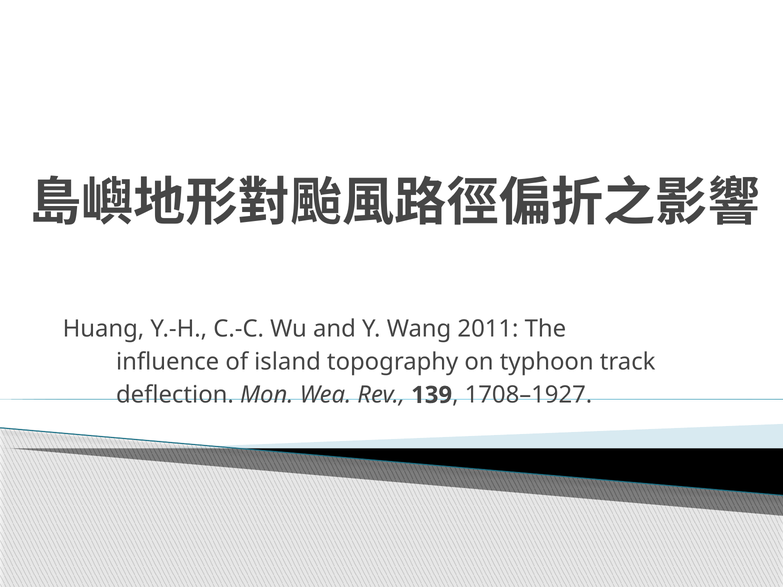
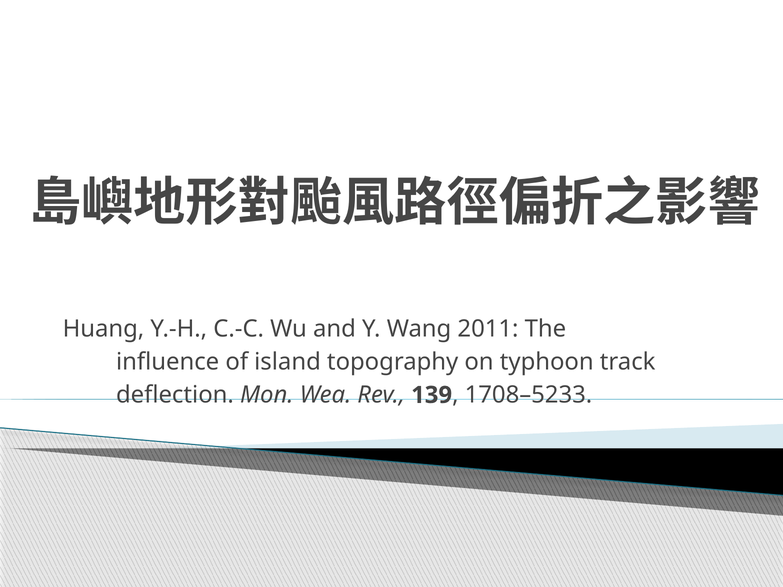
1708–1927: 1708–1927 -> 1708–5233 (528, 395)
